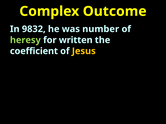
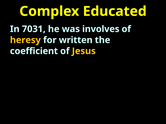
Outcome: Outcome -> Educated (115, 11)
9832: 9832 -> 7031 (34, 29)
number: number -> involves (101, 29)
heresy colour: light green -> yellow (25, 40)
